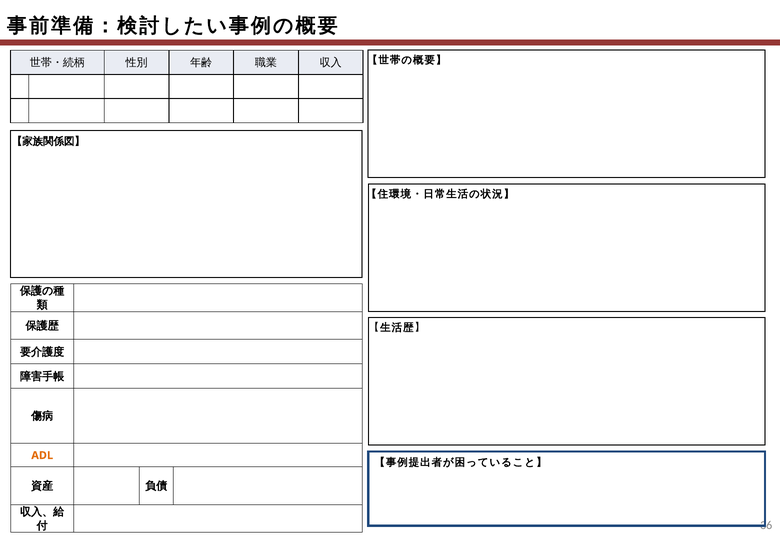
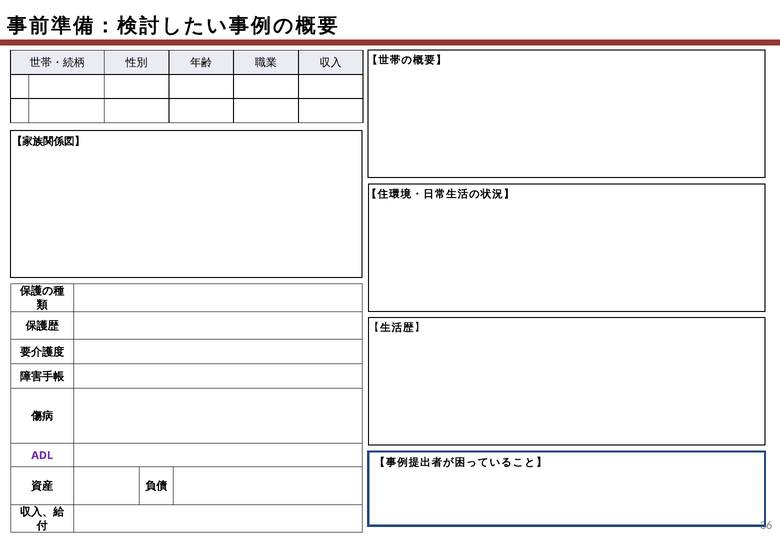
ADL colour: orange -> purple (42, 455)
